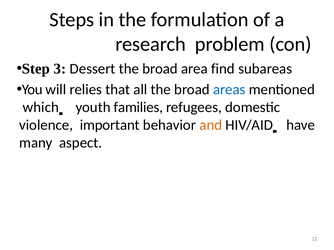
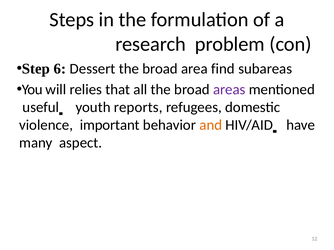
3: 3 -> 6 (60, 69)
areas colour: blue -> purple (229, 90)
which: which -> useful (41, 107)
families: families -> reports (138, 107)
